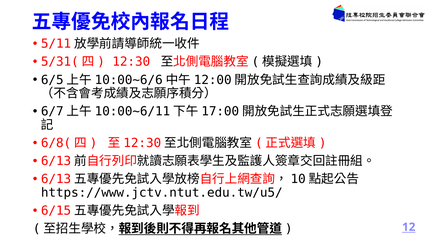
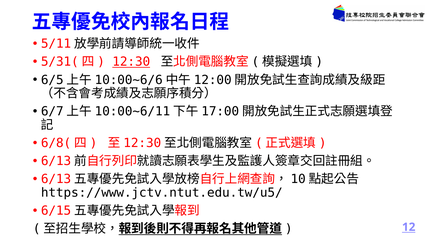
12:30 underline: none -> present (131, 62)
